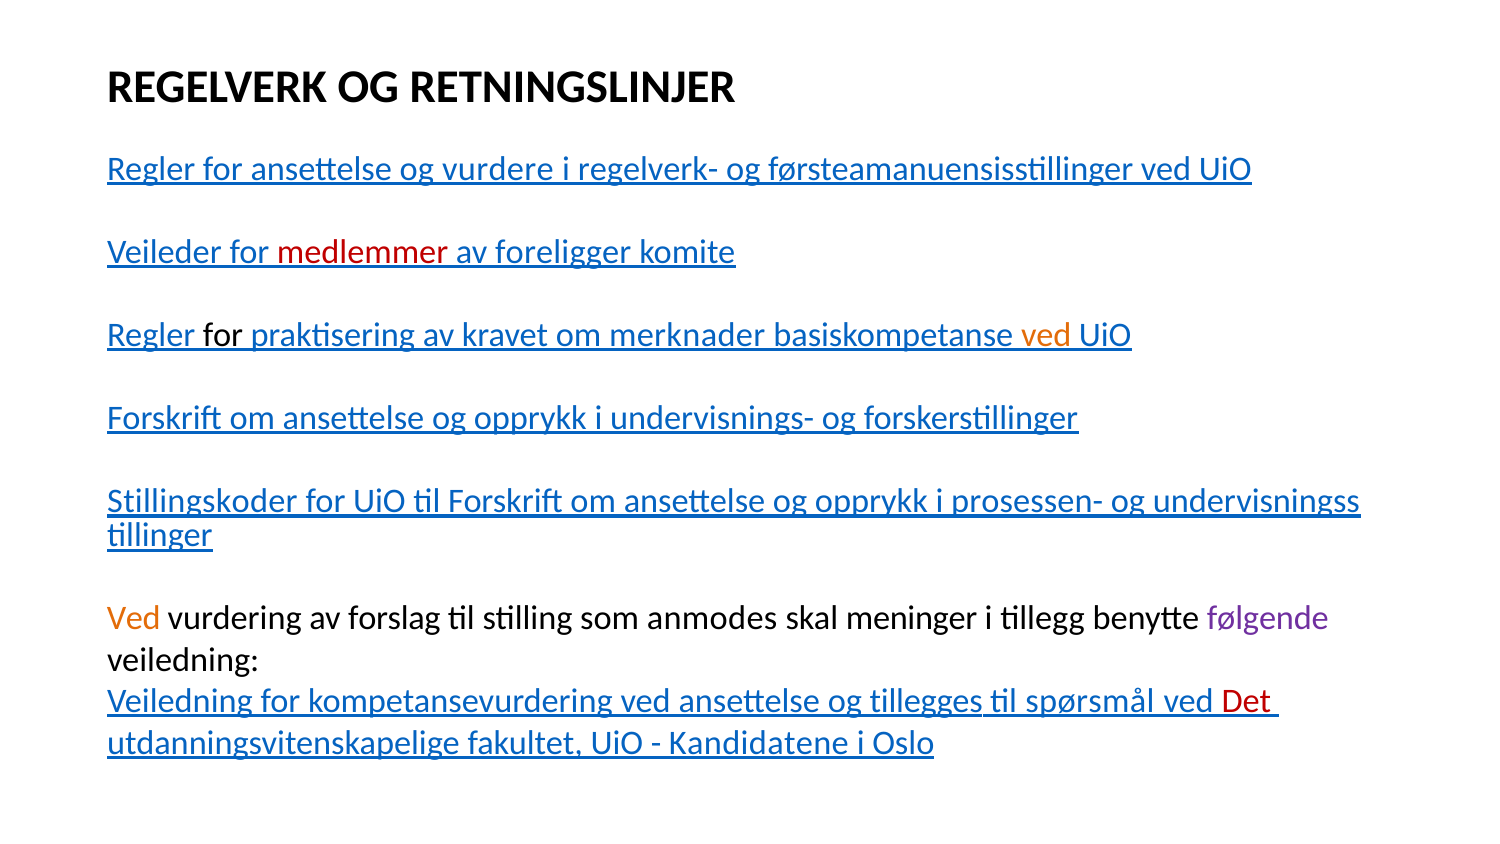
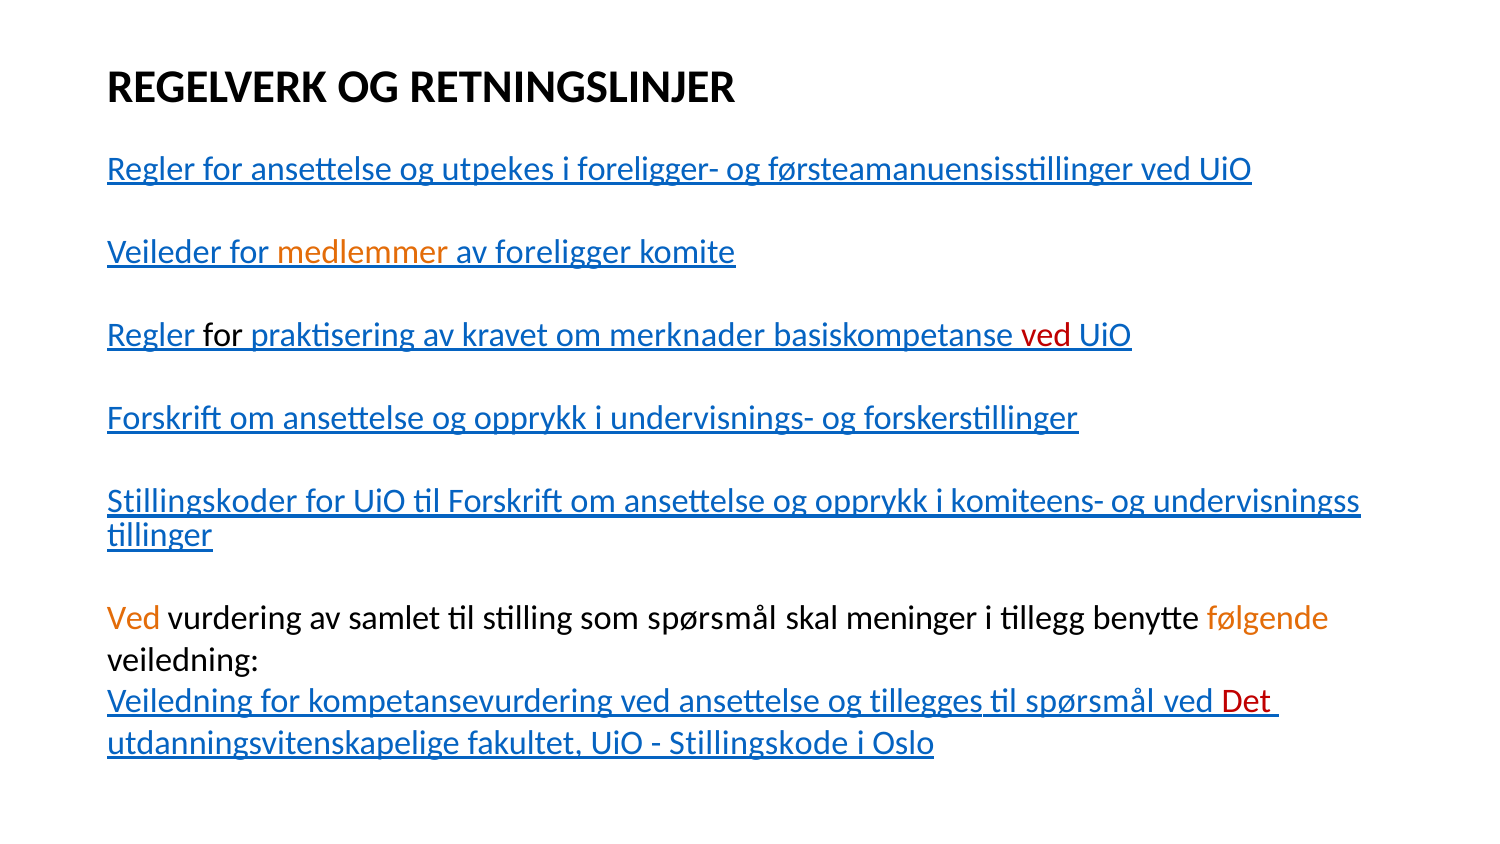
vurdere: vurdere -> utpekes (498, 169)
regelverk-: regelverk- -> foreligger- (648, 169)
medlemmer colour: red -> orange (363, 252)
ved colour: orange -> red (1046, 335)
prosessen-: prosessen- -> komiteens- (1027, 501)
forslag: forslag -> samlet (394, 618)
som anmodes: anmodes -> spørsmål (712, 618)
følgende colour: purple -> orange (1268, 618)
Kandidatene: Kandidatene -> Stillingskode (759, 743)
